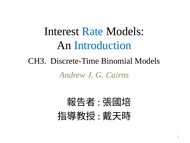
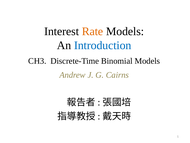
Rate colour: blue -> orange (92, 31)
